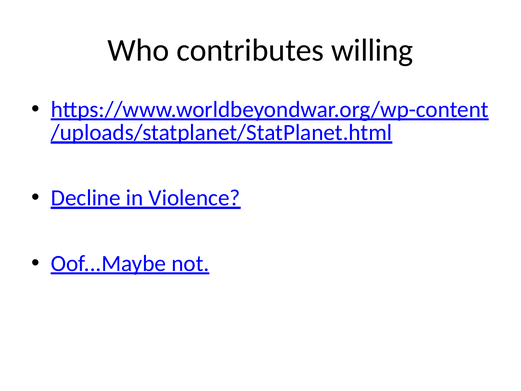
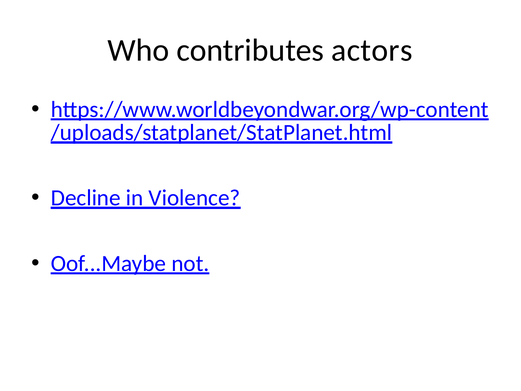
willing: willing -> actors (372, 50)
